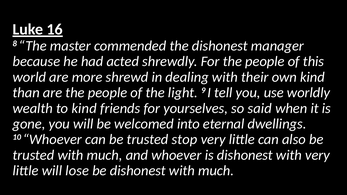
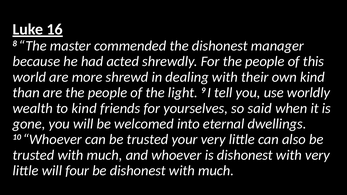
stop: stop -> your (185, 140)
lose: lose -> four (77, 171)
